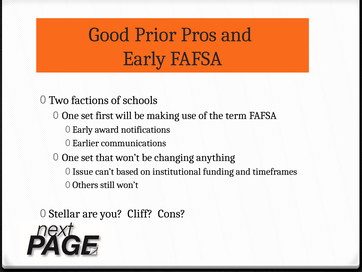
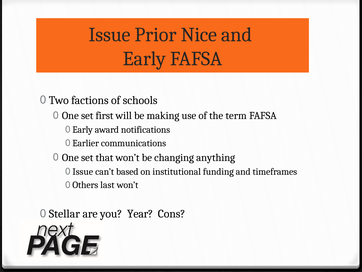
Good: Good -> Issue (109, 35)
Pros: Pros -> Nice (199, 35)
still: still -> last (107, 185)
Cliff: Cliff -> Year (140, 213)
